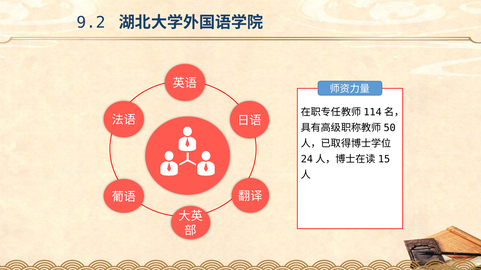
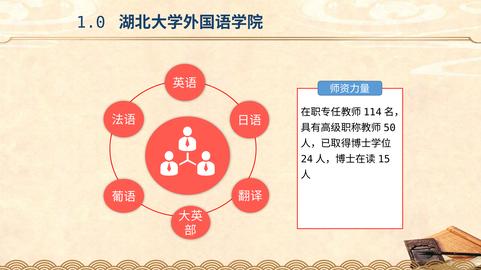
9.2: 9.2 -> 1.0 (91, 23)
